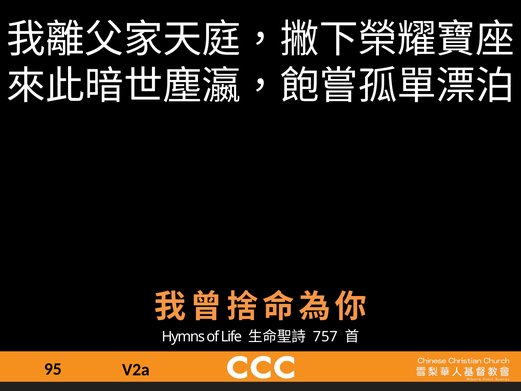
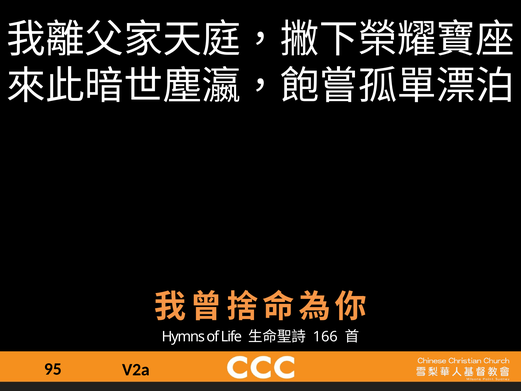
757: 757 -> 166 (325, 337)
